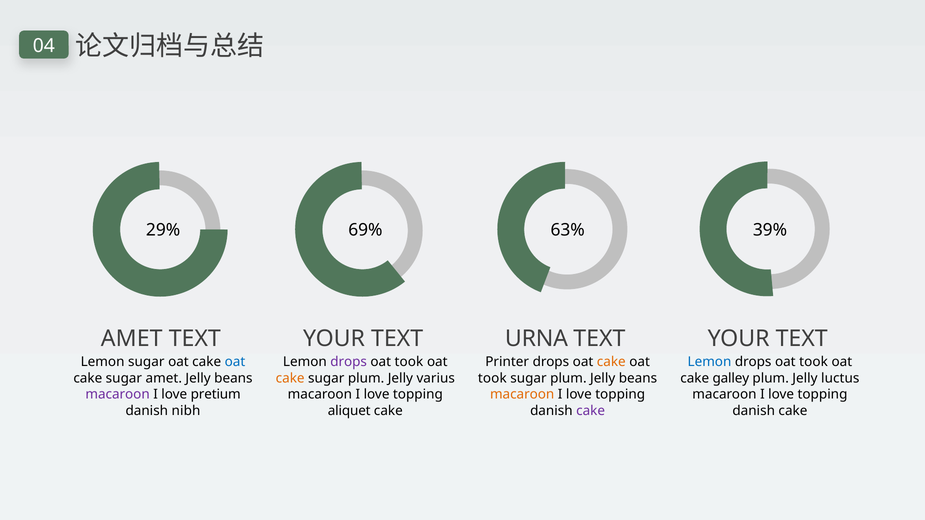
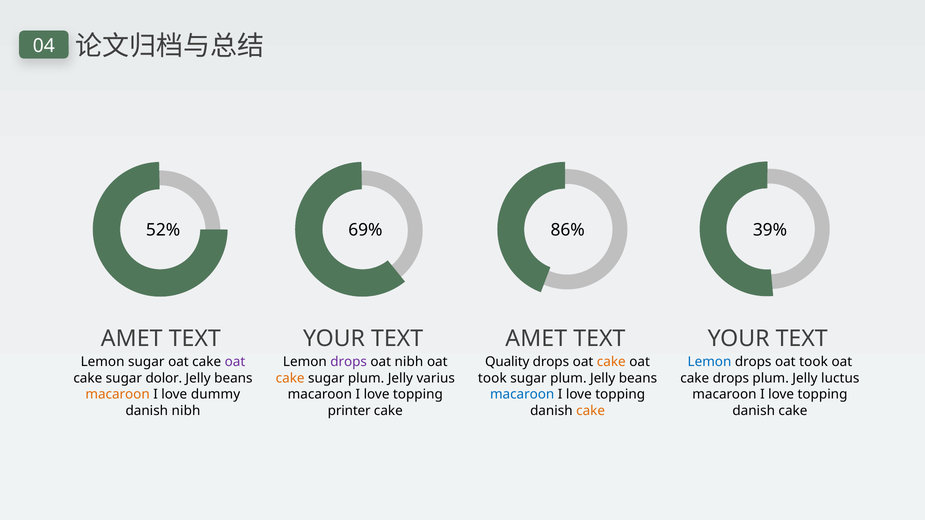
29%: 29% -> 52% (163, 230)
63%: 63% -> 86% (568, 230)
URNA: URNA -> AMET (536, 339)
oat colour: blue -> purple (235, 362)
took: took -> nibh (409, 362)
Printer: Printer -> Quality (507, 362)
sugar amet: amet -> dolor (164, 378)
cake galley: galley -> drops (731, 378)
macaroon colour: purple -> orange (118, 395)
pretium: pretium -> dummy (216, 395)
macaroon colour: orange -> blue (522, 395)
aliquet: aliquet -> printer (349, 411)
cake colour: purple -> orange (591, 411)
